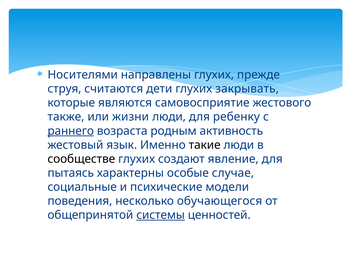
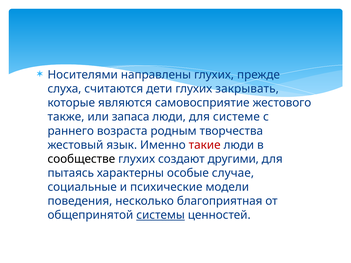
струя: струя -> слуха (64, 89)
жизни: жизни -> запаса (131, 117)
ребенку: ребенку -> системе (236, 117)
раннего underline: present -> none (71, 131)
активность: активность -> творчества (231, 131)
такие colour: black -> red (205, 145)
явление: явление -> другими (233, 159)
обучающегося: обучающегося -> благоприятная (220, 201)
